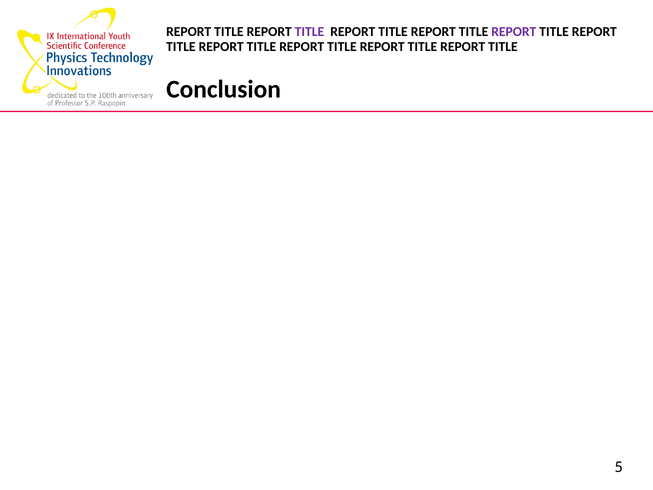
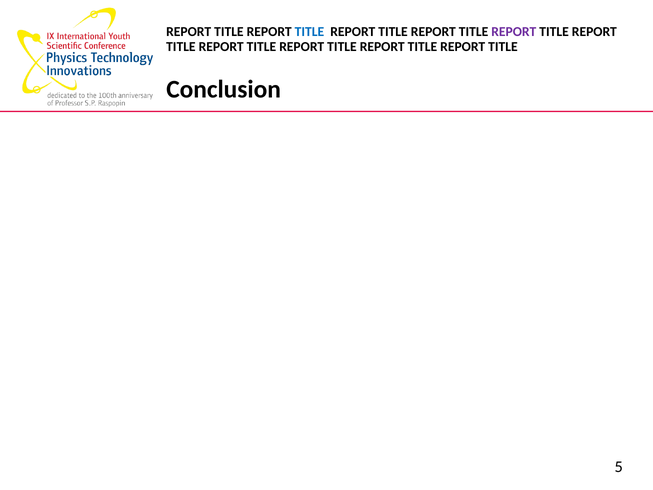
TITLE colour: purple -> blue (309, 32)
